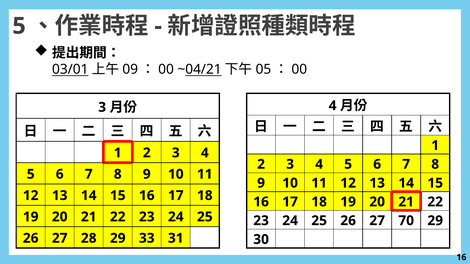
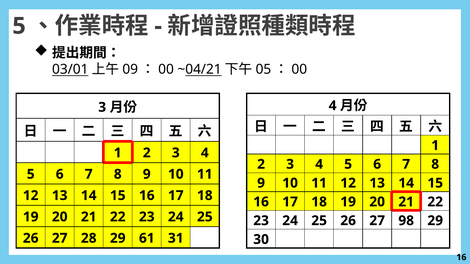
70: 70 -> 98 (406, 221)
33: 33 -> 61 (147, 239)
